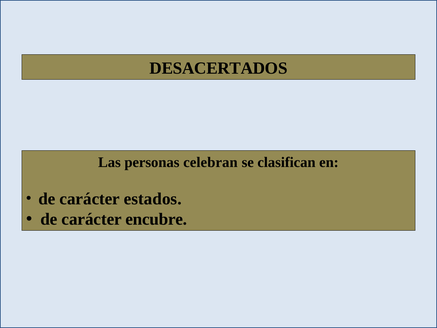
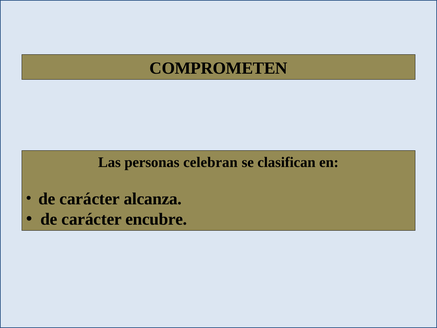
DESACERTADOS: DESACERTADOS -> COMPROMETEN (219, 68)
estados: estados -> alcanza (153, 199)
